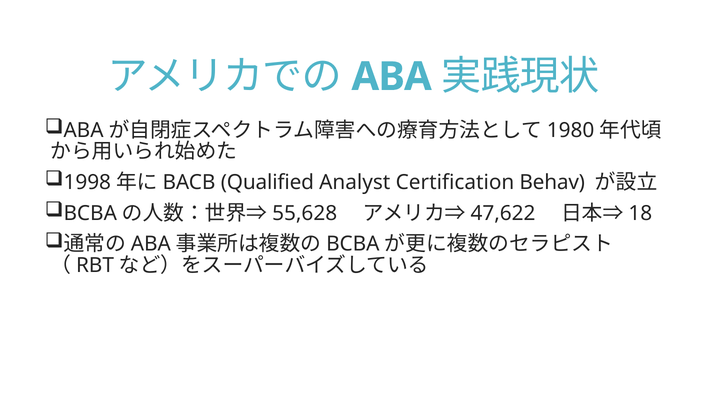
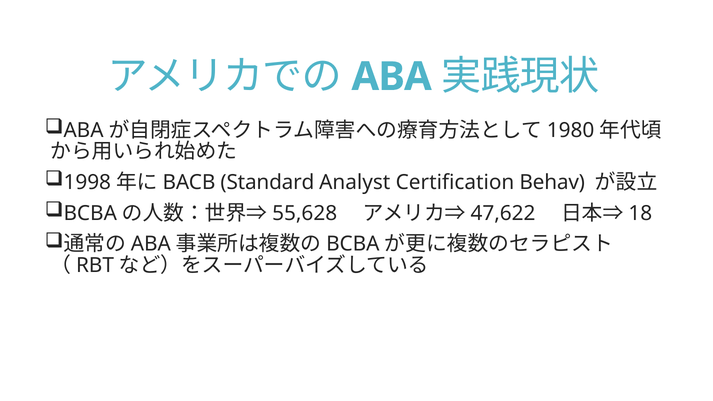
Qualified: Qualified -> Standard (267, 182)
